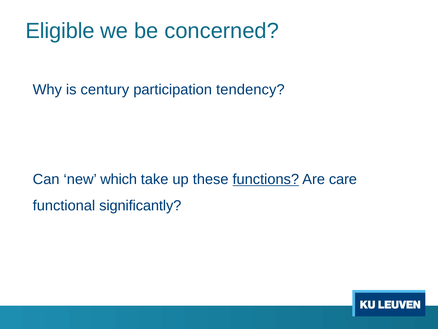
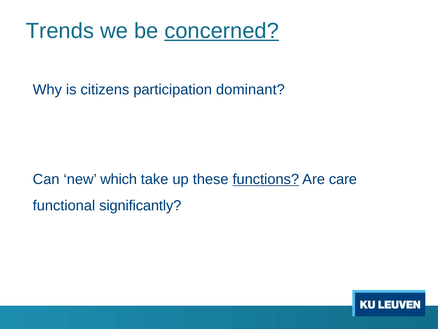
Eligible: Eligible -> Trends (60, 31)
concerned underline: none -> present (222, 31)
century: century -> citizens (105, 90)
tendency: tendency -> dominant (250, 90)
